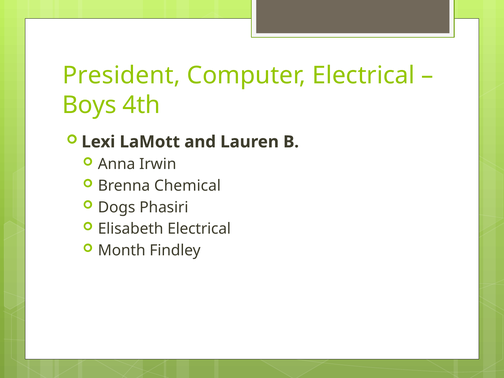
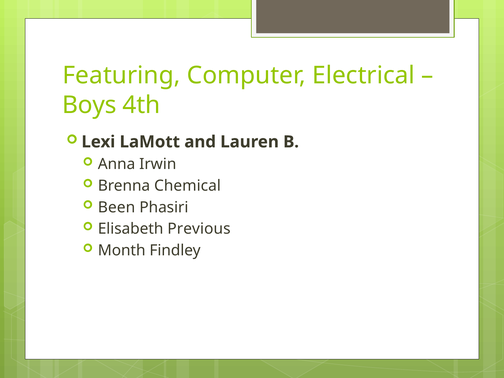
President: President -> Featuring (122, 76)
Dogs: Dogs -> Been (117, 207)
Elisabeth Electrical: Electrical -> Previous (199, 229)
